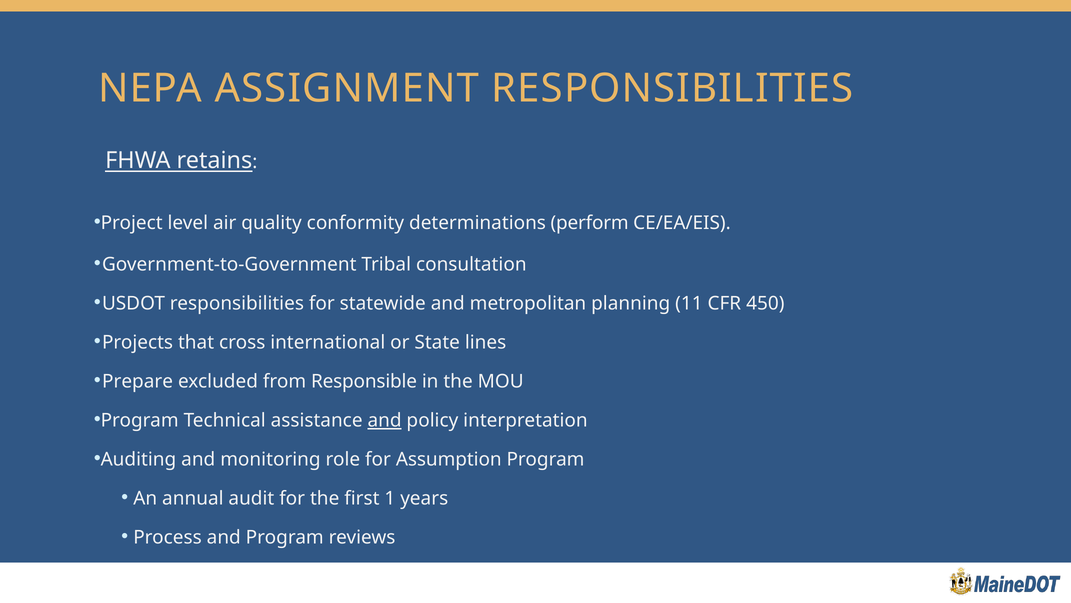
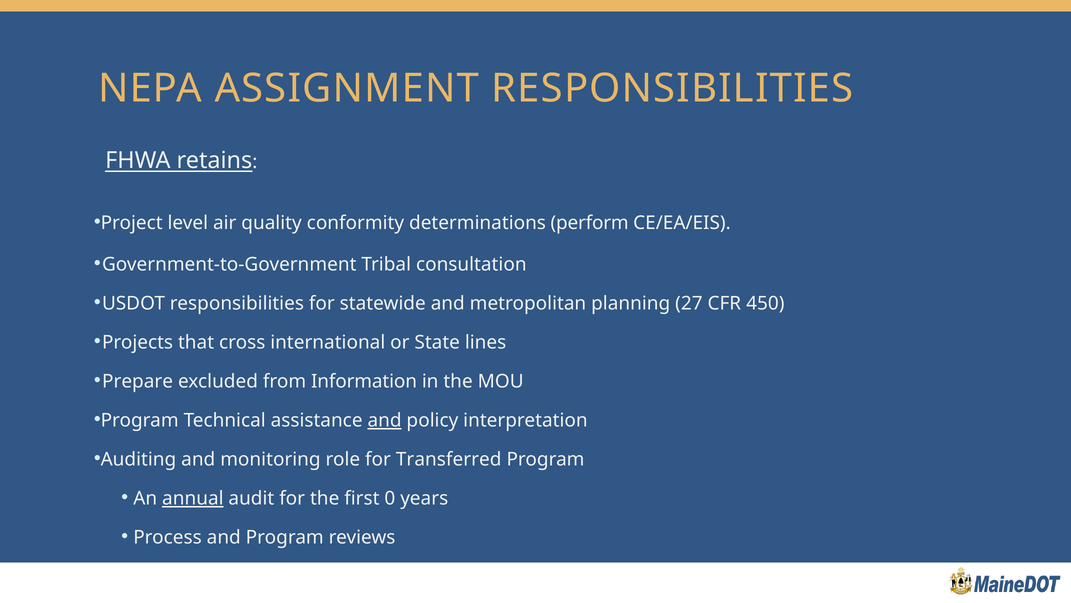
11: 11 -> 27 (689, 303)
Responsible: Responsible -> Information (364, 381)
Assumption: Assumption -> Transferred (449, 459)
annual underline: none -> present (193, 498)
1: 1 -> 0 (390, 498)
